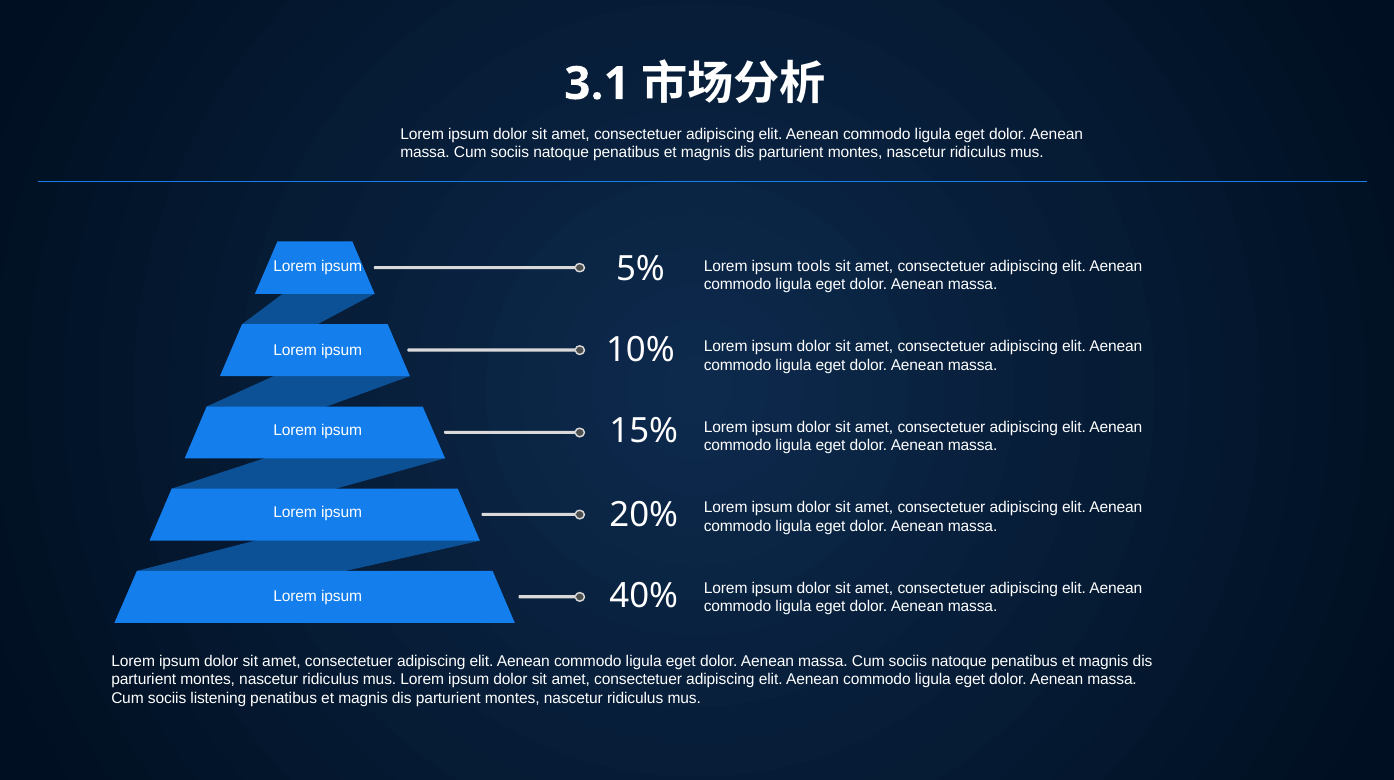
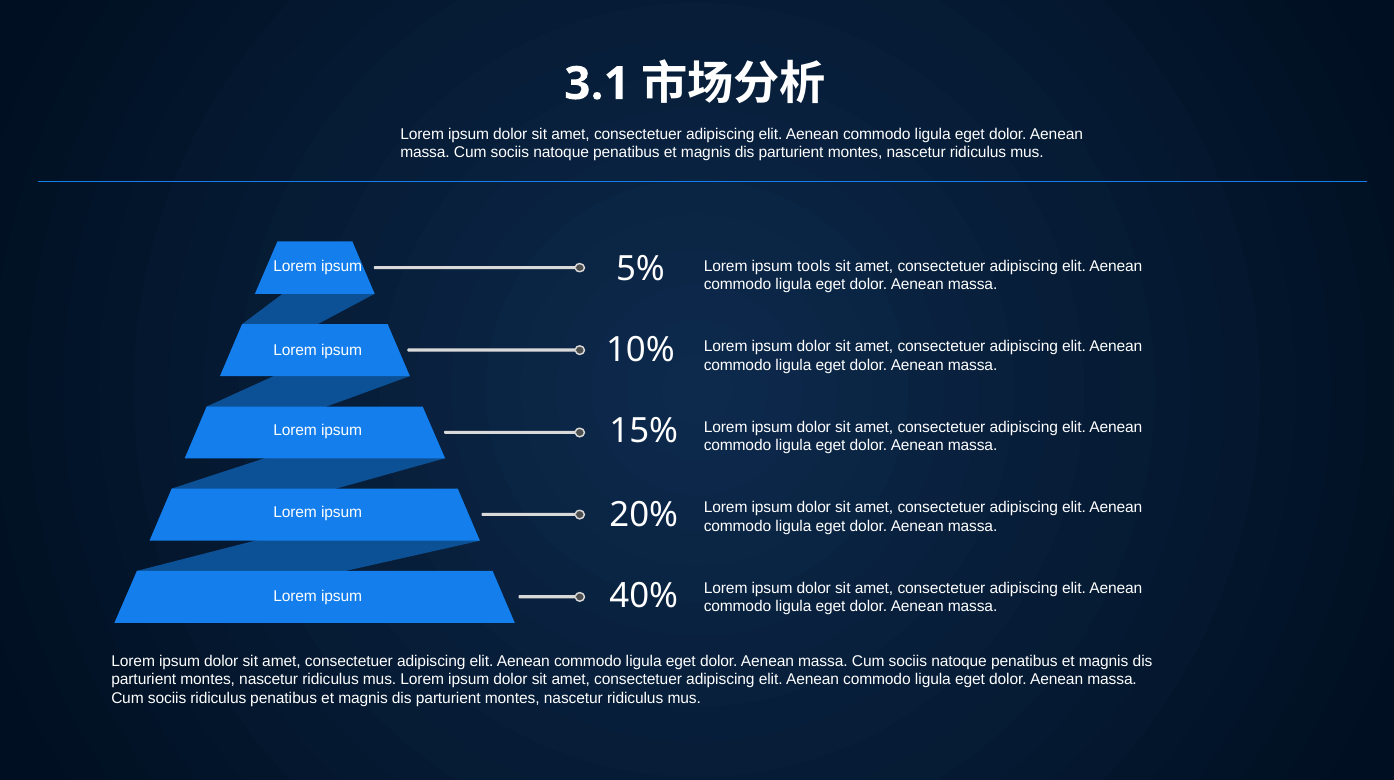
sociis listening: listening -> ridiculus (218, 699)
